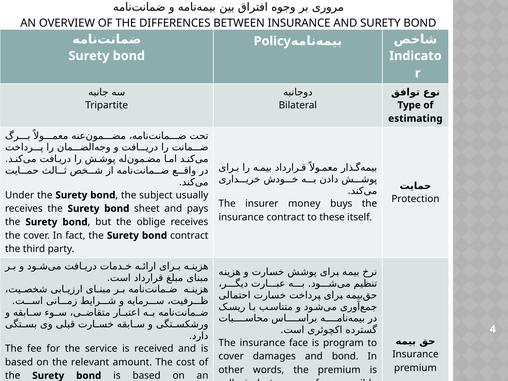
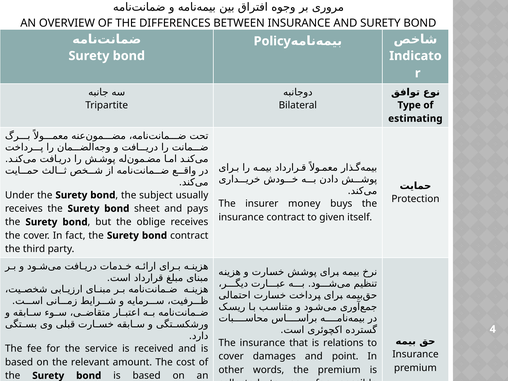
these: these -> given (332, 217)
face: face -> that (299, 343)
program: program -> relations (343, 343)
and bond: bond -> point (345, 356)
